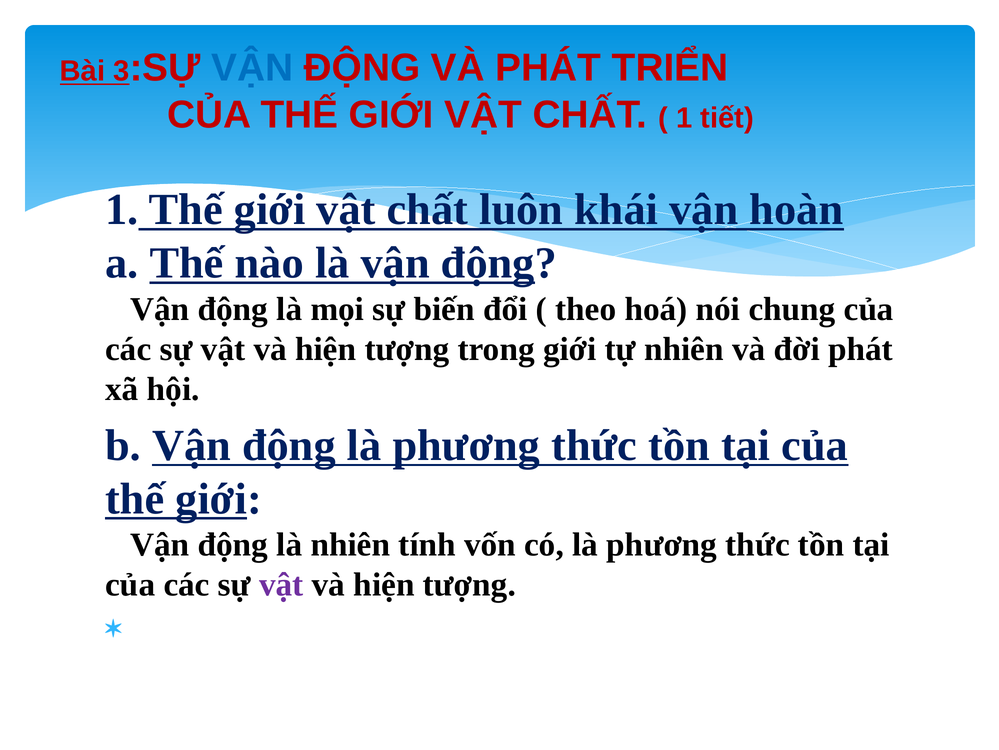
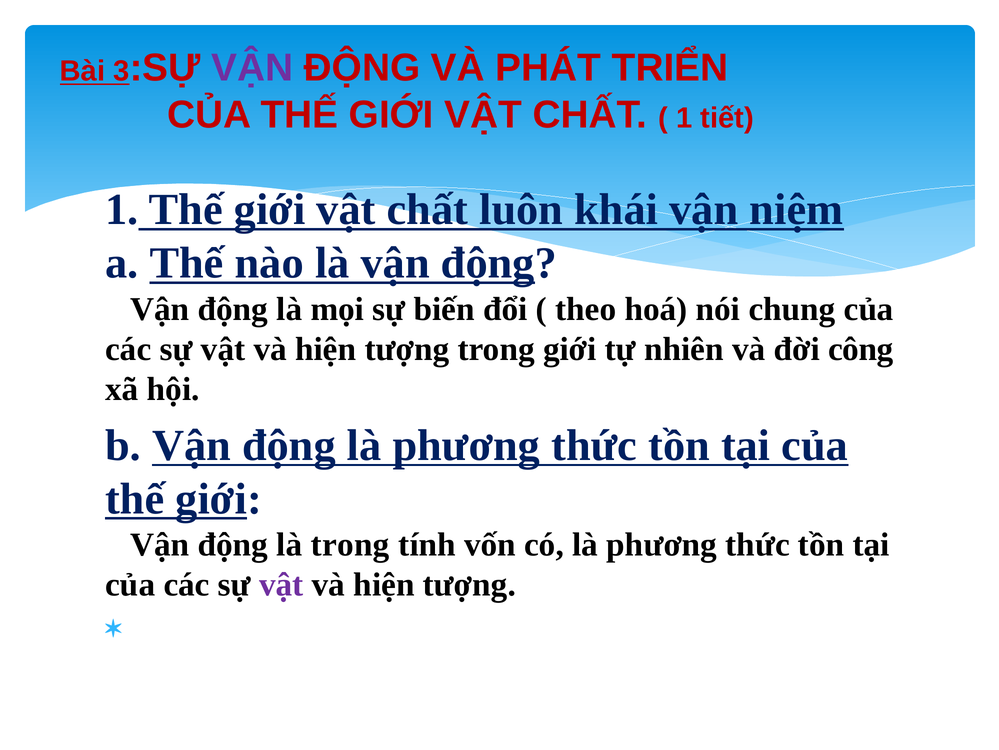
VẬN colour: blue -> purple (252, 68)
hoàn: hoàn -> niệm (796, 210)
đời phát: phát -> công (861, 349)
là nhiên: nhiên -> trong (350, 544)
